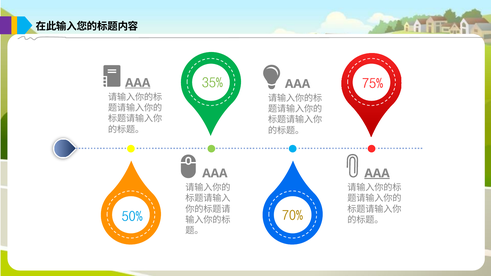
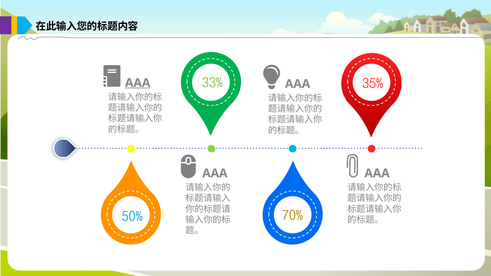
35%: 35% -> 33% (212, 83)
75%: 75% -> 35% (373, 84)
AAA underline: present -> none (377, 173)
